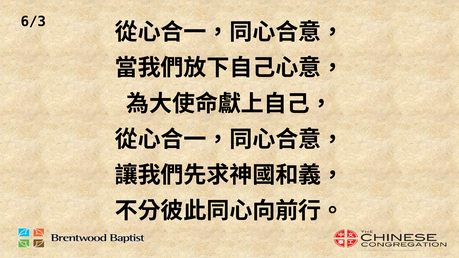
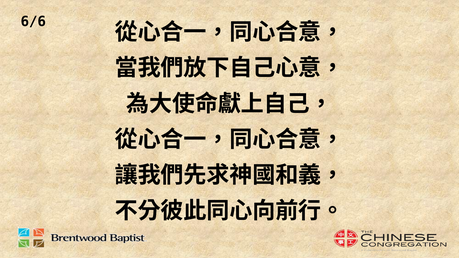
6/3: 6/3 -> 6/6 (33, 21)
